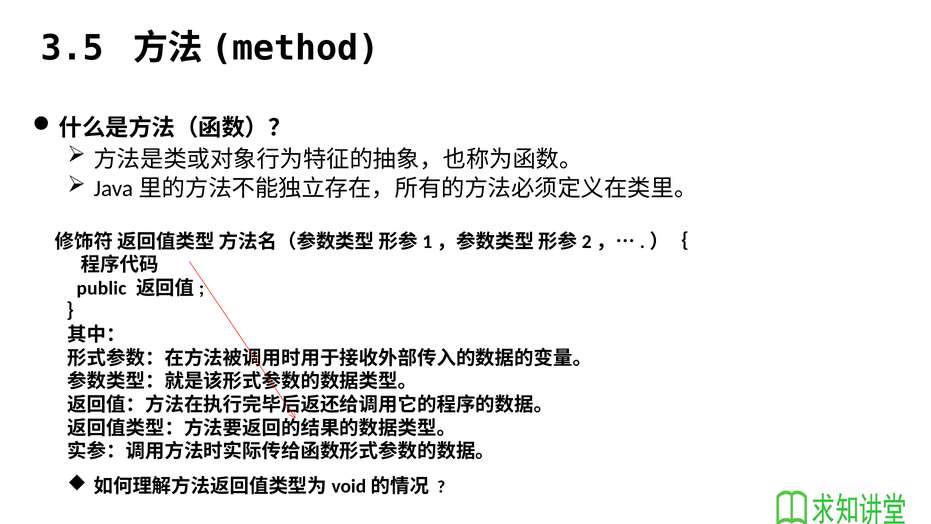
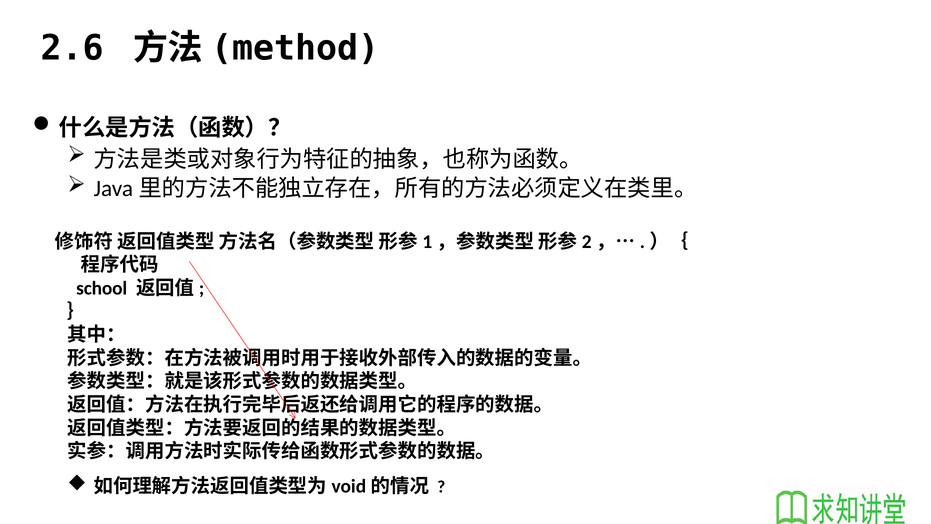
3.5: 3.5 -> 2.6 (72, 48)
public: public -> school (102, 288)
